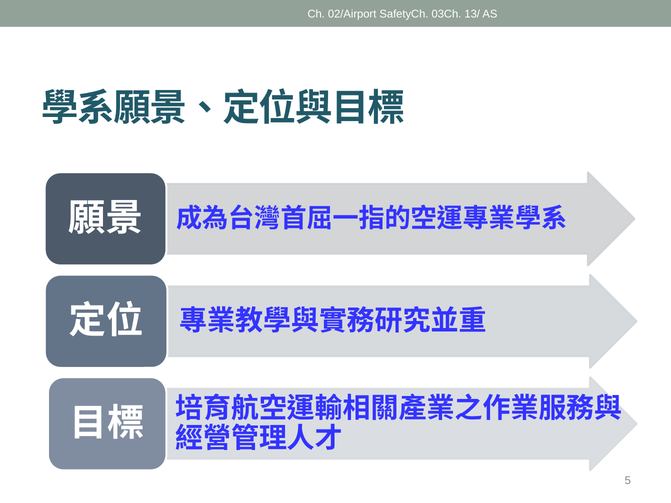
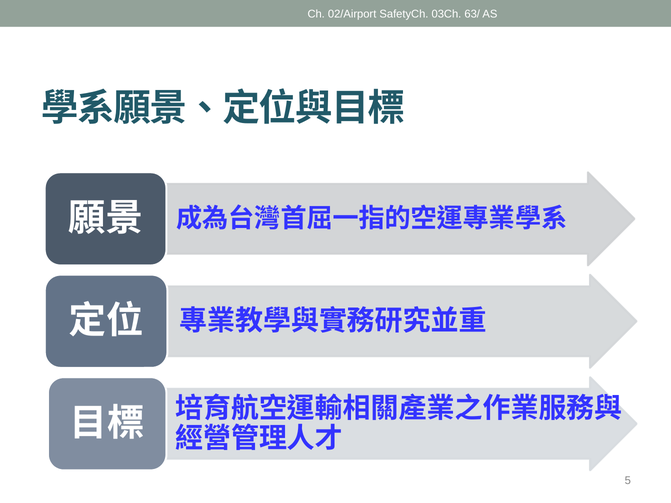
13/: 13/ -> 63/ (472, 14)
